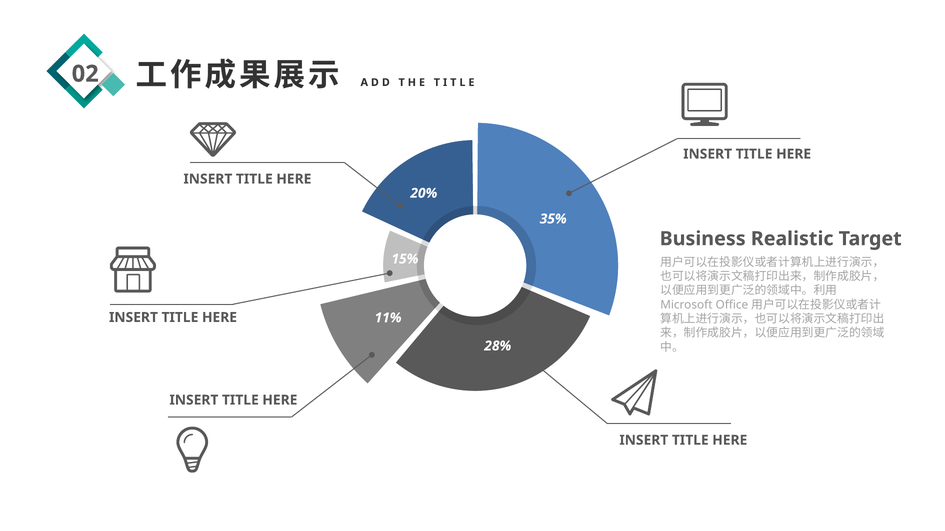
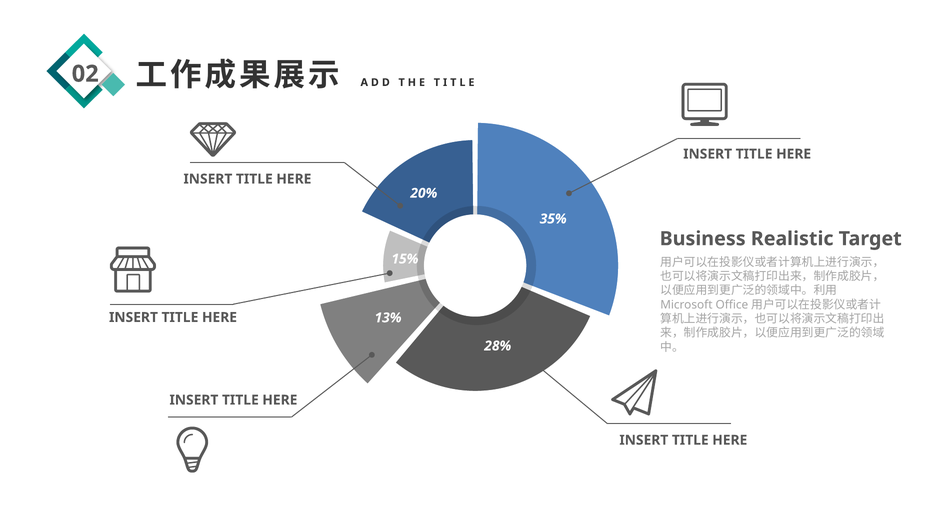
11%: 11% -> 13% (388, 318)
